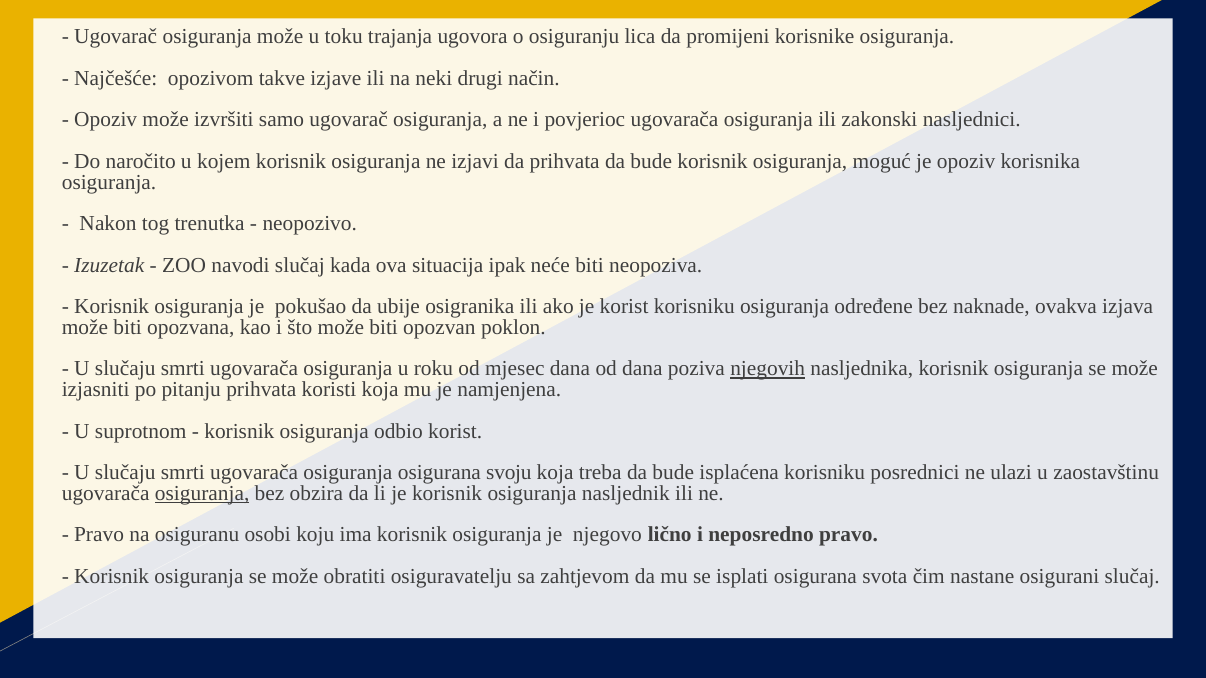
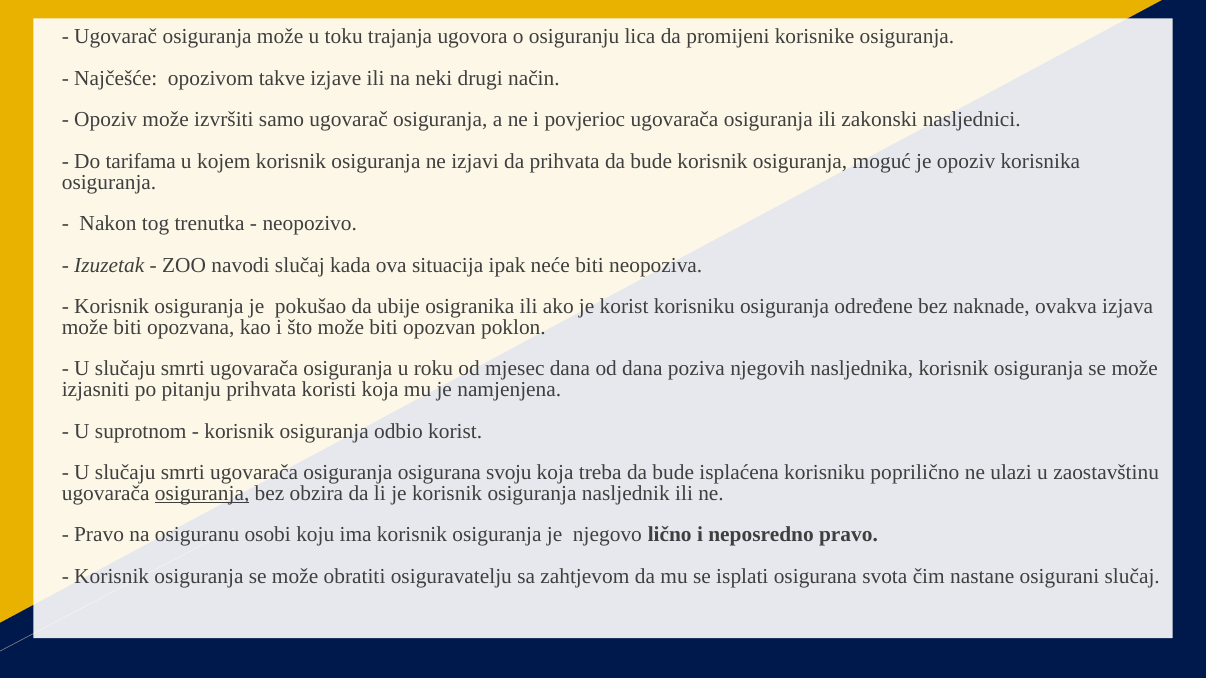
naročito: naročito -> tarifama (141, 161)
njegovih underline: present -> none (768, 369)
posrednici: posrednici -> poprilično (915, 473)
